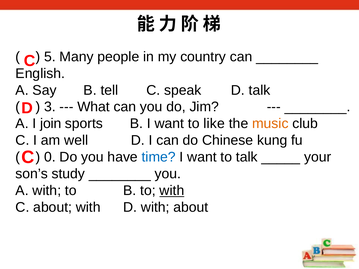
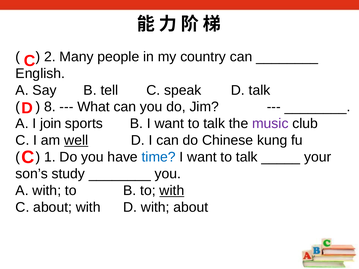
5: 5 -> 2 (50, 57)
3: 3 -> 8 (50, 107)
like: like -> talk (214, 124)
music colour: orange -> purple (270, 124)
well underline: none -> present (76, 141)
0: 0 -> 1 (50, 157)
